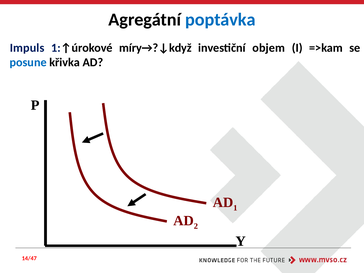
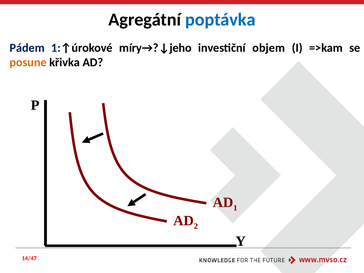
Impuls: Impuls -> Pádem (27, 48)
míry→?↓když: míry→?↓když -> míry→?↓jeho (155, 48)
posune colour: blue -> orange (28, 62)
